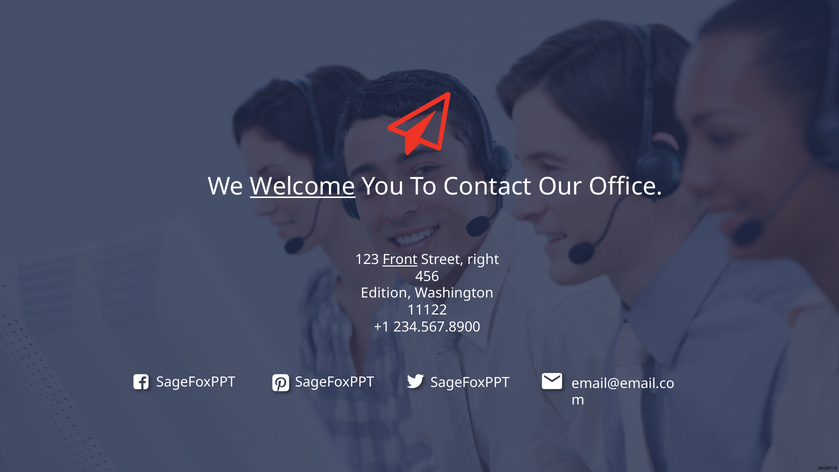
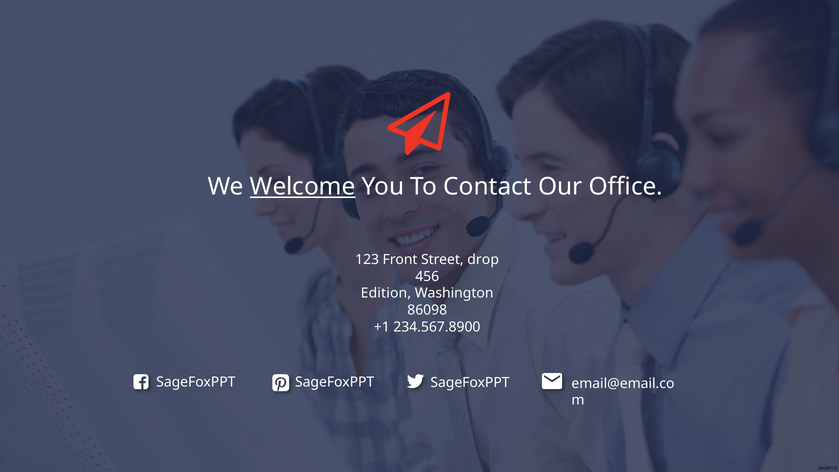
Front underline: present -> none (400, 260)
right: right -> drop (483, 260)
11122: 11122 -> 86098 (427, 310)
